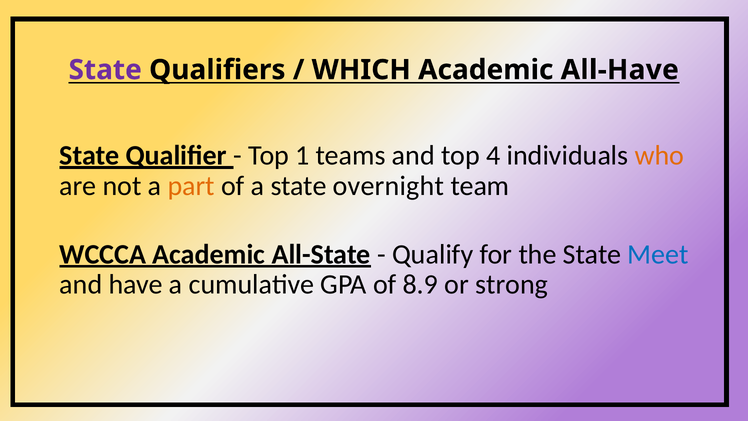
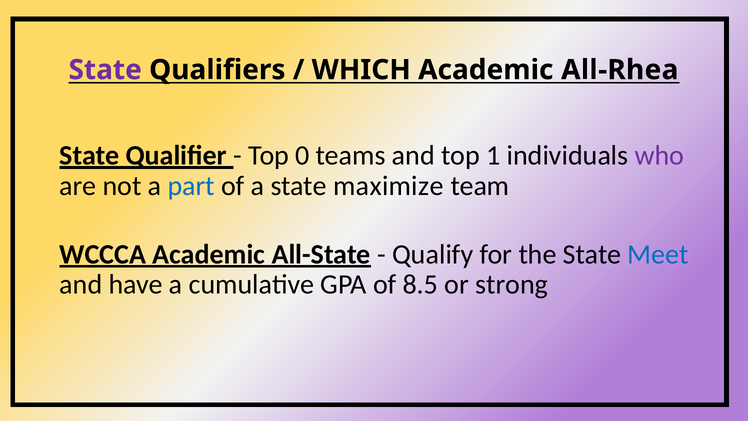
All-Have: All-Have -> All-Rhea (620, 70)
1: 1 -> 0 (302, 155)
4: 4 -> 1 (493, 155)
who colour: orange -> purple (659, 155)
part colour: orange -> blue (191, 186)
overnight: overnight -> maximize (388, 186)
8.9: 8.9 -> 8.5 (420, 284)
